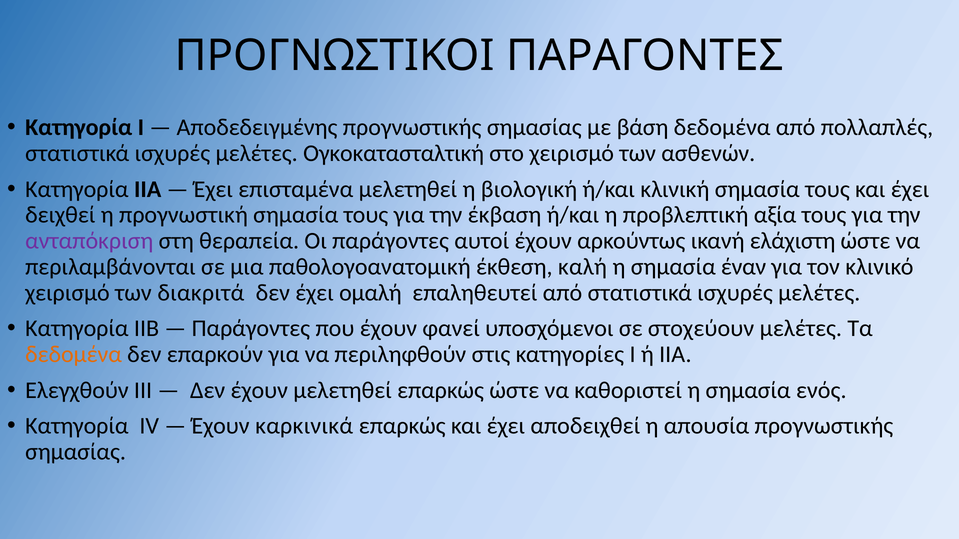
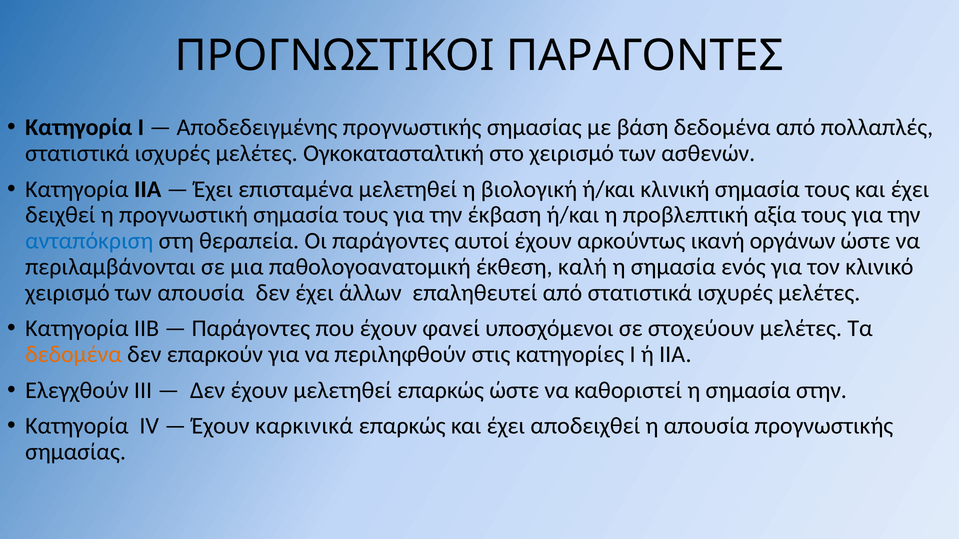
ανταπόκριση colour: purple -> blue (89, 241)
ελάχιστη: ελάχιστη -> οργάνων (793, 241)
έναν: έναν -> ενός (743, 267)
των διακριτά: διακριτά -> απουσία (201, 293)
ομαλή: ομαλή -> άλλων (370, 293)
ενός: ενός -> στην (821, 390)
